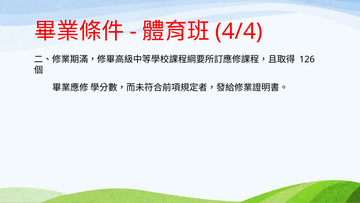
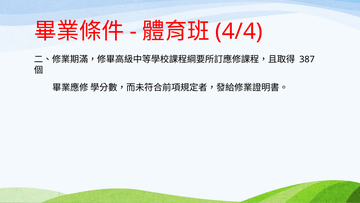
126: 126 -> 387 (307, 59)
